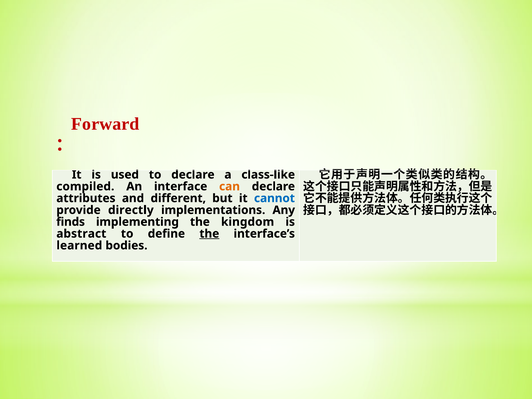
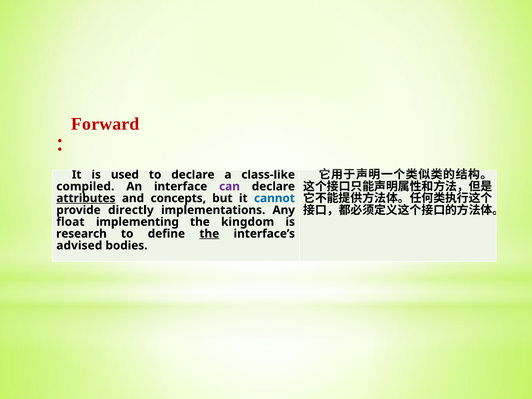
can colour: orange -> purple (230, 186)
attributes underline: none -> present (86, 198)
different: different -> concepts (178, 198)
finds: finds -> float (70, 222)
abstract: abstract -> research (81, 234)
learned: learned -> advised (79, 246)
